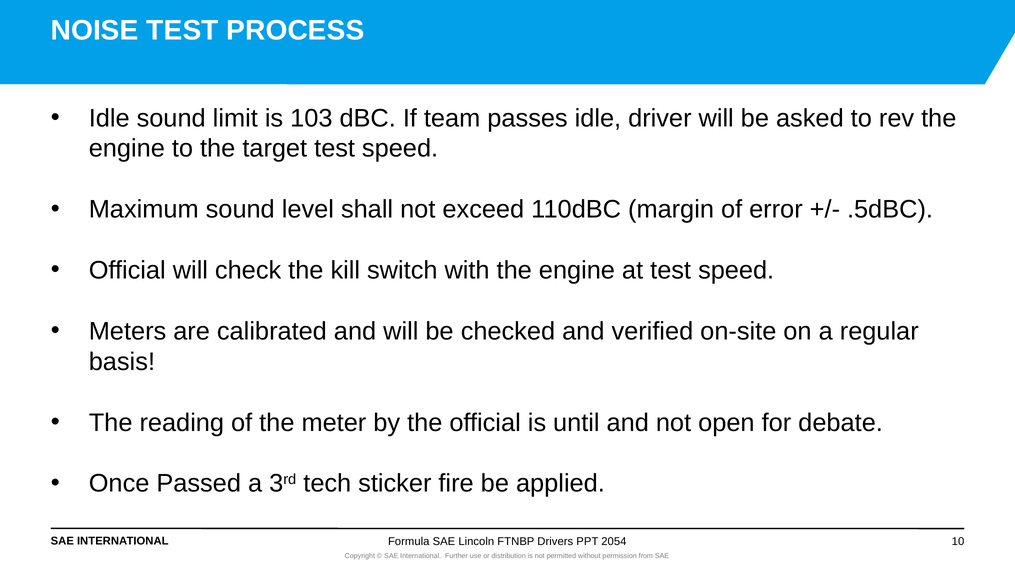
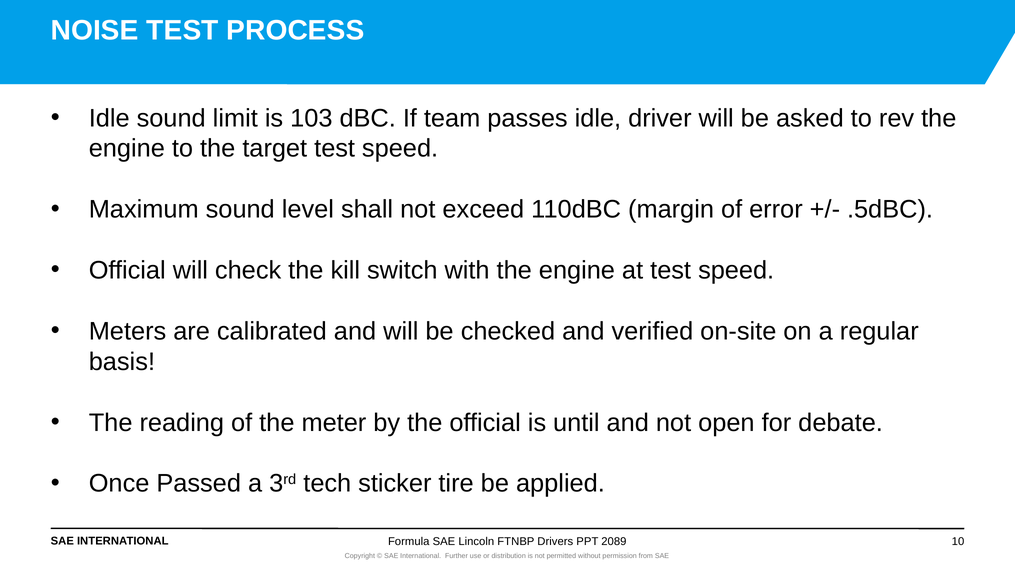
fire: fire -> tire (456, 484)
2054: 2054 -> 2089 (614, 542)
